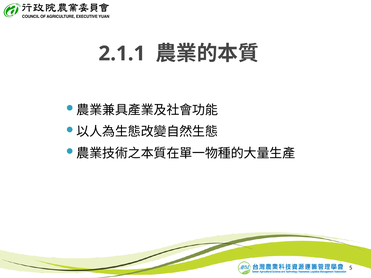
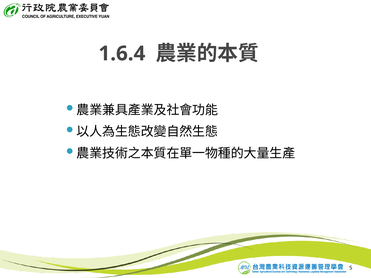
2.1.1: 2.1.1 -> 1.6.4 (122, 54)
